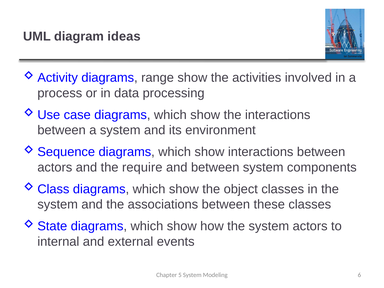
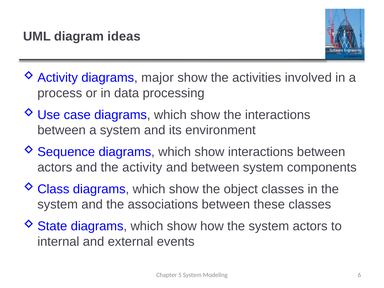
range: range -> major (157, 78)
require: require -> activity (142, 167)
